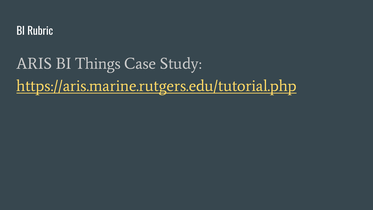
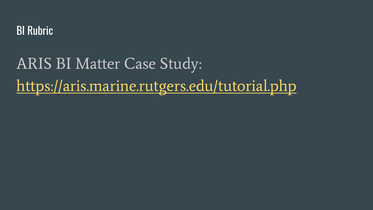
Things: Things -> Matter (98, 64)
